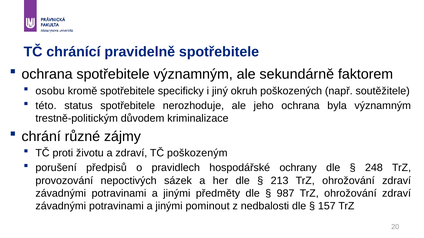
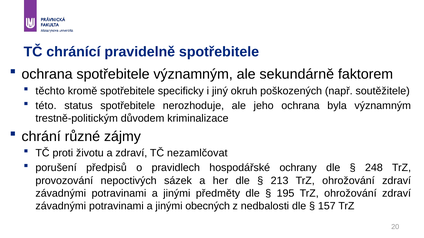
osobu: osobu -> těchto (50, 91)
poškozeným: poškozeným -> nezamlčovat (197, 153)
987: 987 -> 195 (286, 194)
pominout: pominout -> obecných (208, 206)
